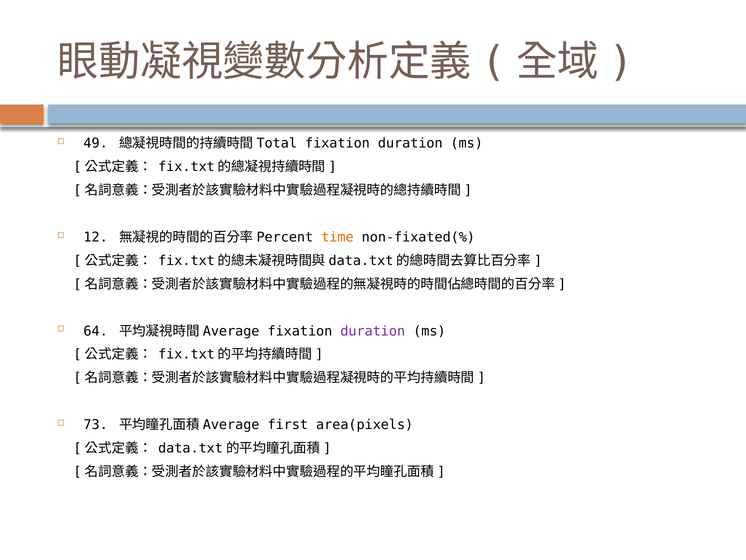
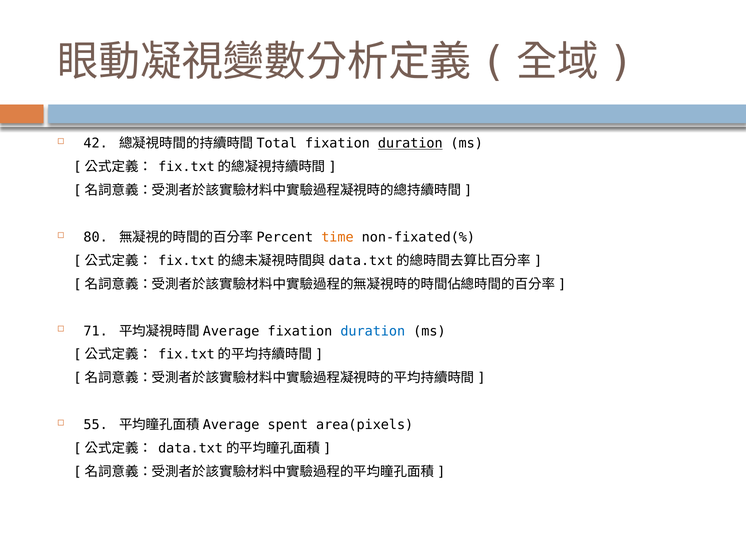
49: 49 -> 42 (96, 143)
duration underline: none -> present (410, 143)
12: 12 -> 80 (96, 237)
64: 64 -> 71 (96, 331)
duration colour: purple -> blue (373, 331)
73: 73 -> 55 (96, 425)
first: first -> spent (288, 425)
